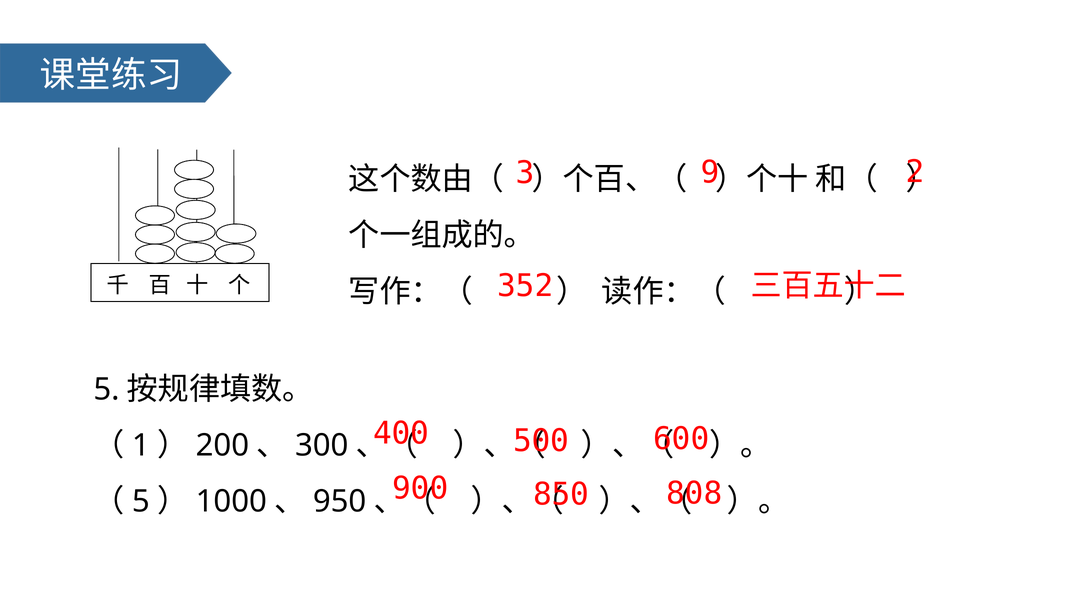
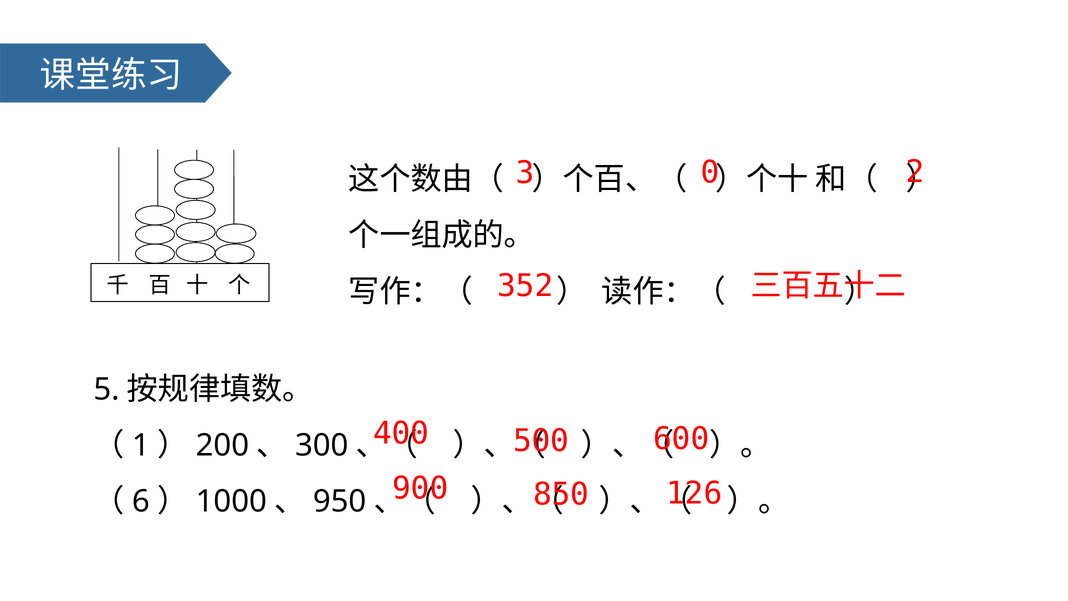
9: 9 -> 0 (710, 172)
808: 808 -> 126 (694, 493)
5: 5 -> 6 (141, 501)
